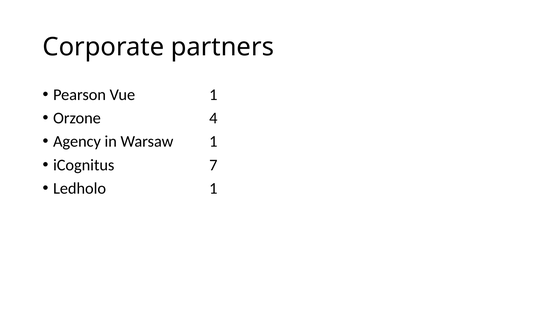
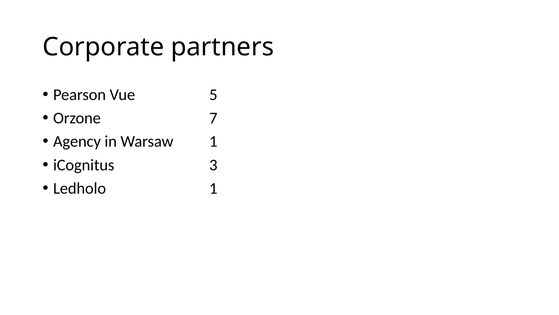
Vue 1: 1 -> 5 (213, 94)
4: 4 -> 7 (213, 118)
7: 7 -> 3 (213, 165)
